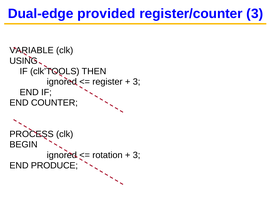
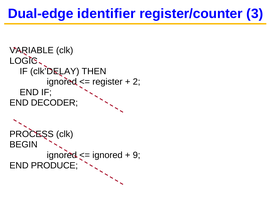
provided: provided -> identifier (106, 14)
USING: USING -> LOGIC (24, 61)
clk’TOOLS: clk’TOOLS -> clk’DELAY (55, 71)
3: 3 -> 2 (137, 82)
COUNTER: COUNTER -> DECODER (54, 103)
rotation: rotation -> ignored (107, 155)
3: 3 -> 9 (137, 155)
